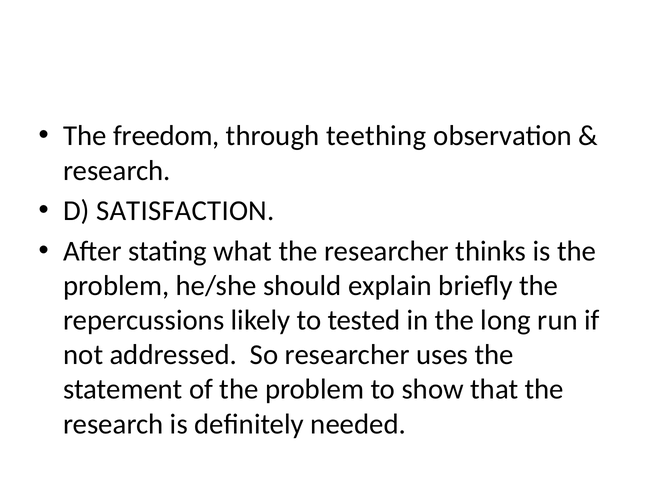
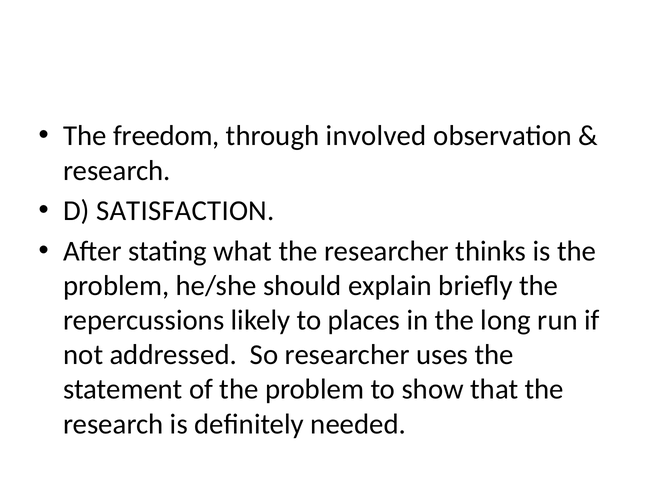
teething: teething -> involved (376, 136)
tested: tested -> places (364, 320)
